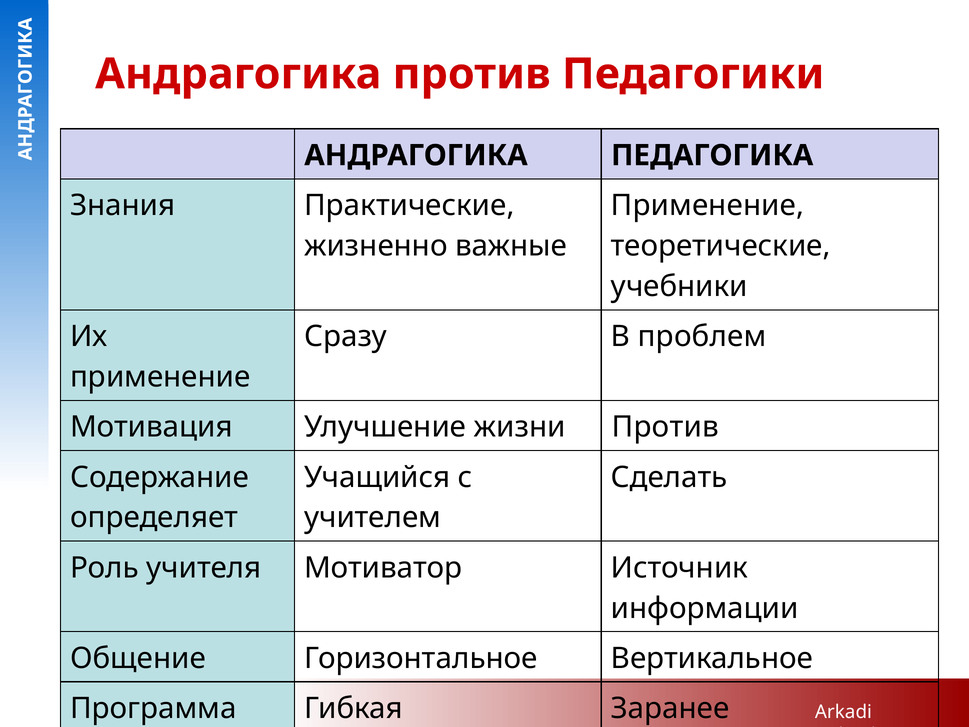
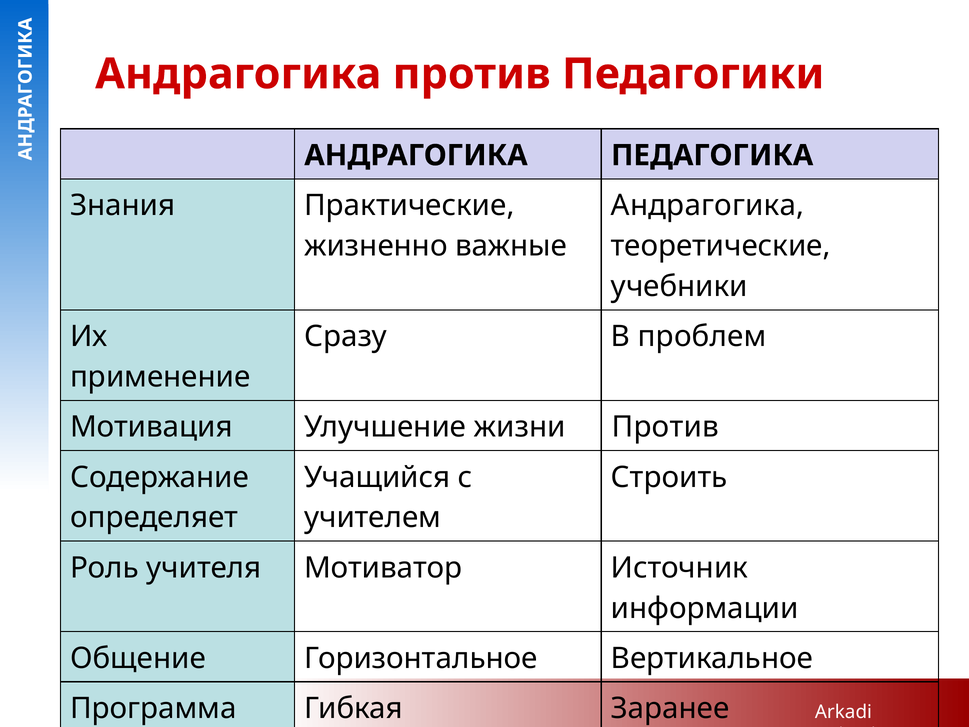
Применение: Применение -> Андрагогика (708, 206)
Сделать: Сделать -> Строить (669, 477)
